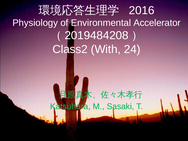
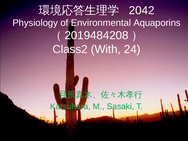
2016: 2016 -> 2042 (142, 10)
Accelerator: Accelerator -> Aquaporins (157, 23)
